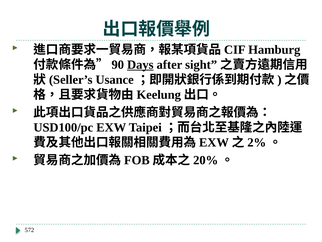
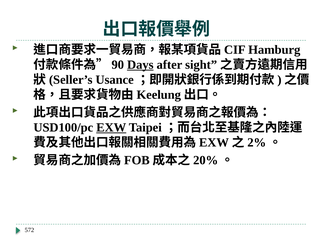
EXW underline: none -> present (111, 127)
